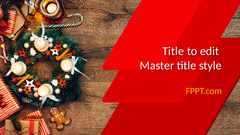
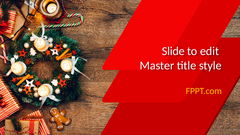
Title: Title -> Slide (173, 51)
